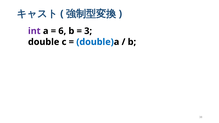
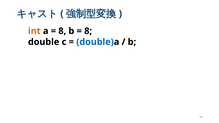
int colour: purple -> orange (34, 31)
6: 6 -> 8 (62, 31)
3: 3 -> 8 (88, 31)
